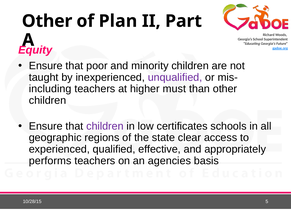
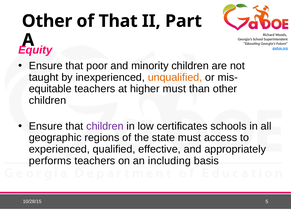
of Plan: Plan -> That (118, 21)
unqualified colour: purple -> orange (175, 77)
including: including -> equitable (50, 89)
state clear: clear -> must (190, 137)
agencies: agencies -> including (169, 160)
